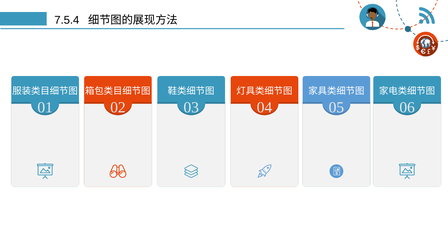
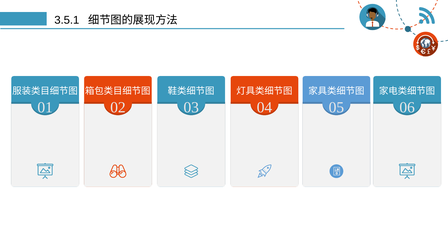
7.5.4: 7.5.4 -> 3.5.1 (67, 20)
